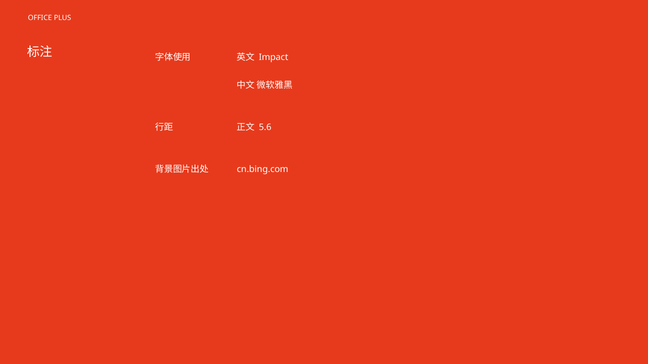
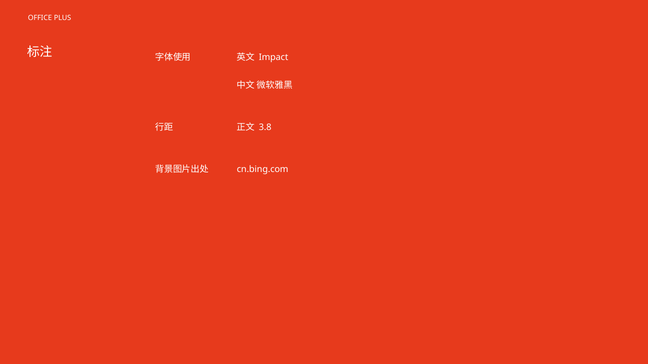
5.6: 5.6 -> 3.8 (265, 127)
